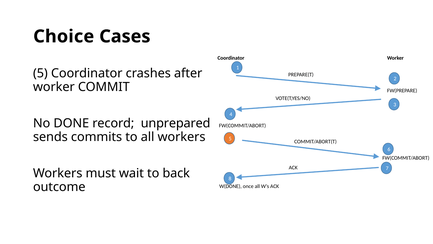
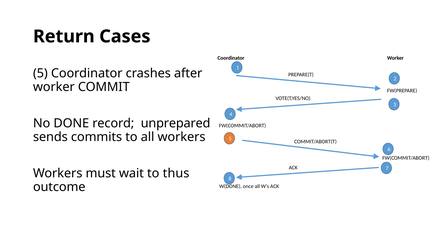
Choice: Choice -> Return (64, 36)
back: back -> thus (176, 173)
